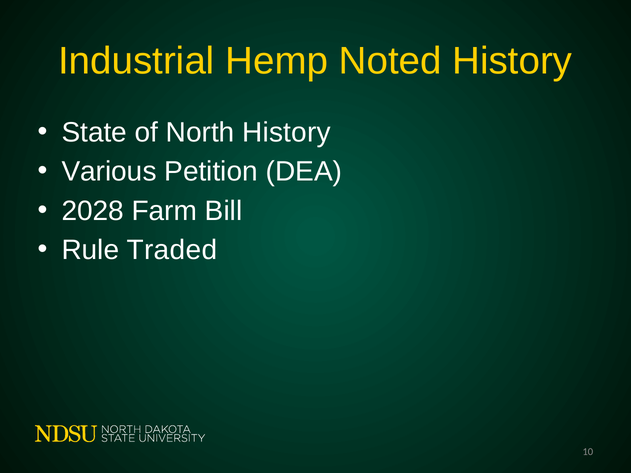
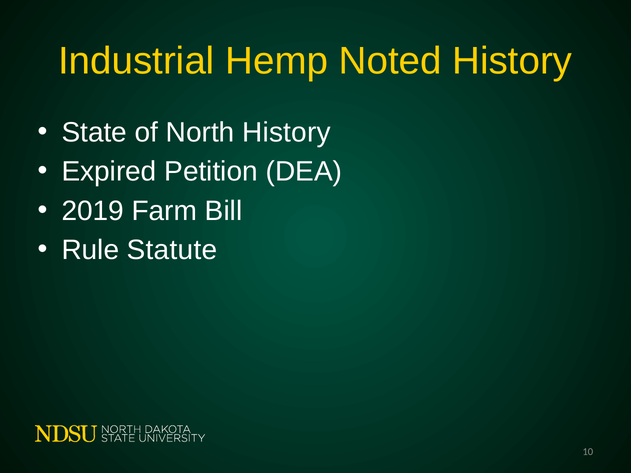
Various: Various -> Expired (109, 172)
2028: 2028 -> 2019 (93, 211)
Traded: Traded -> Statute (172, 250)
